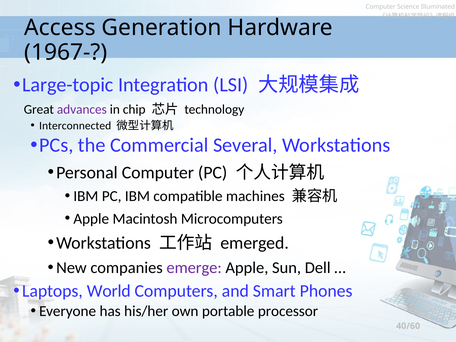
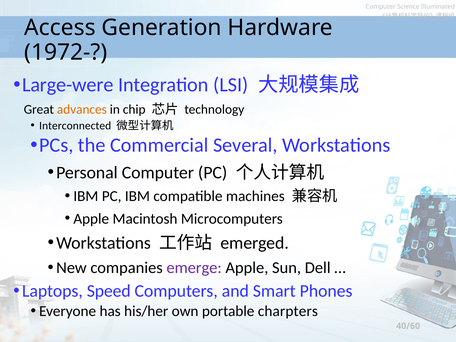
1967-: 1967- -> 1972- (66, 52)
Large-topic: Large-topic -> Large-were (68, 85)
advances colour: purple -> orange (82, 110)
World: World -> Speed (109, 291)
processor: processor -> charpters (288, 311)
